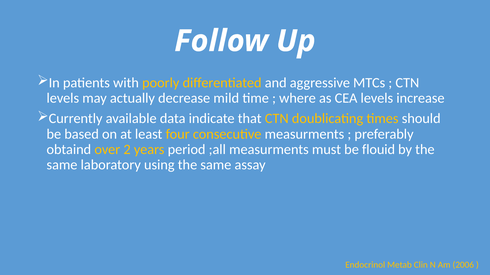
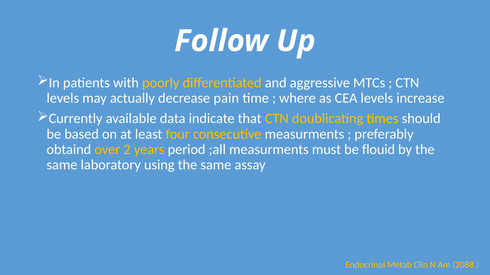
mild: mild -> pain (226, 98)
2006: 2006 -> 2088 (463, 265)
